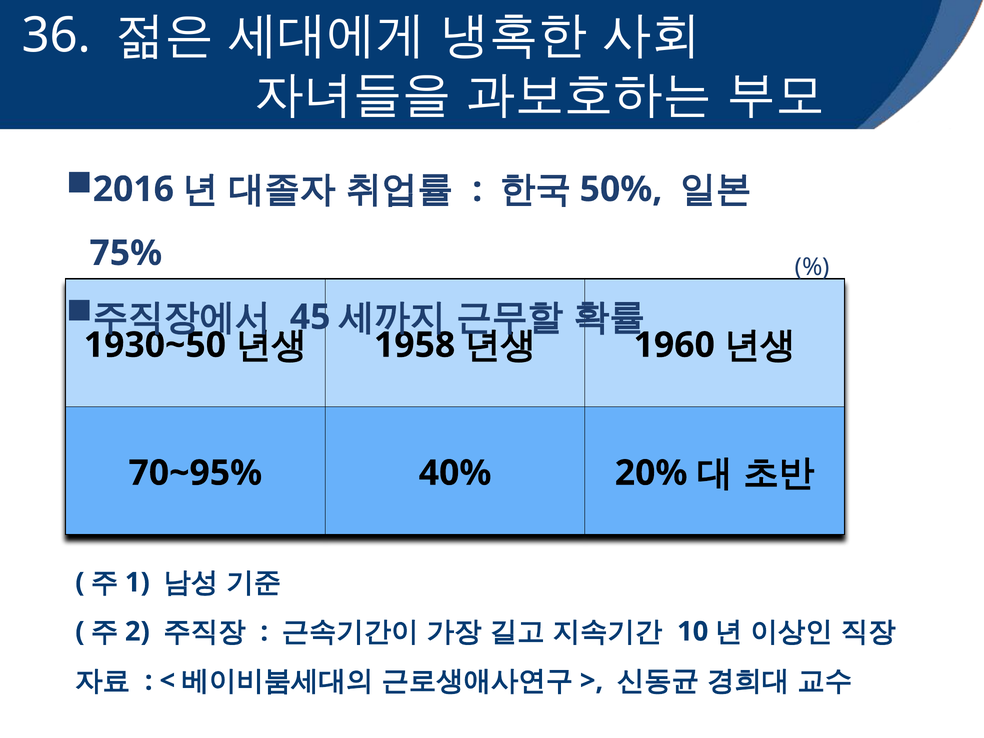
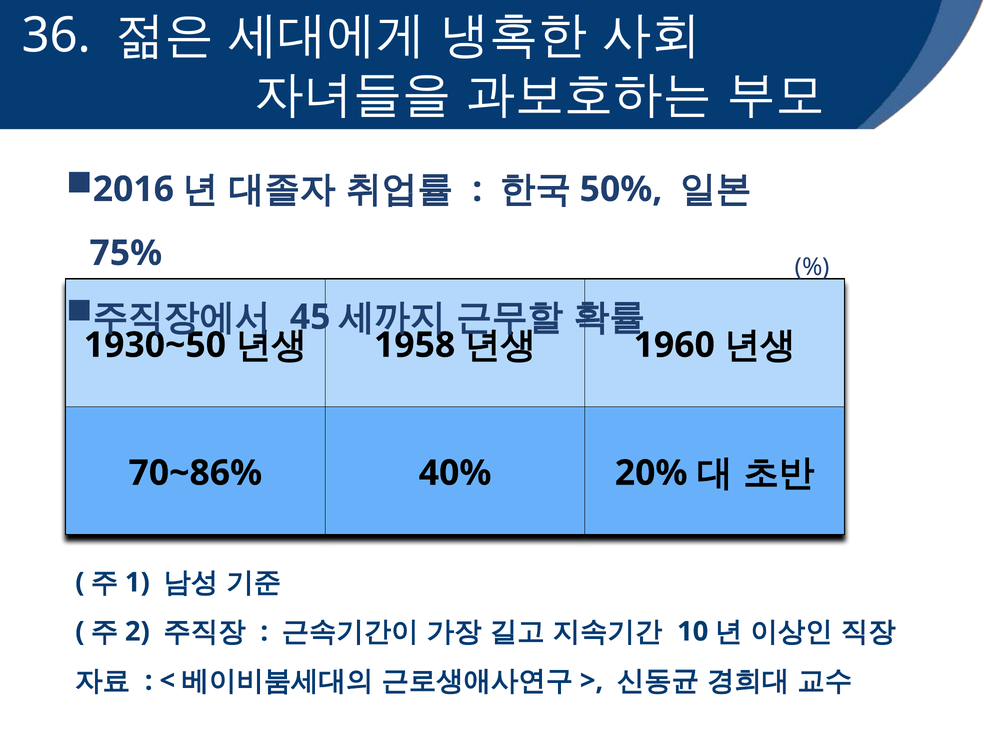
70~95%: 70~95% -> 70~86% (195, 473)
